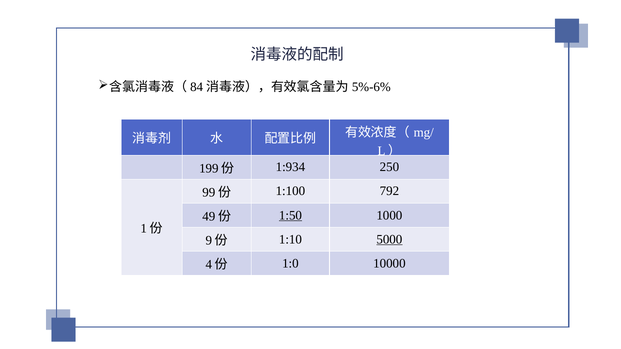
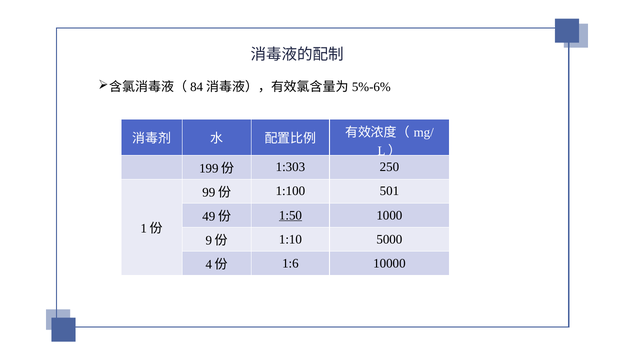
1:934: 1:934 -> 1:303 (290, 167)
792: 792 -> 501 (389, 191)
5000 underline: present -> none (389, 240)
1:0: 1:0 -> 1:6 (290, 264)
